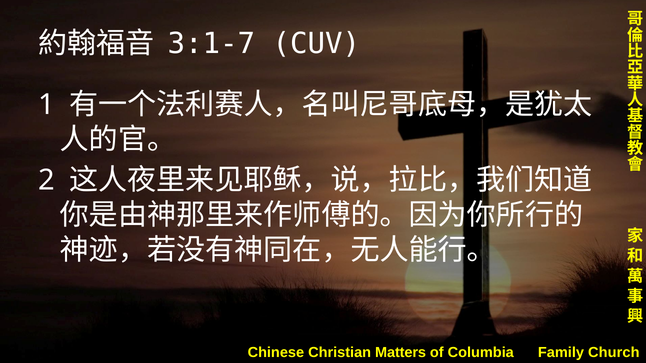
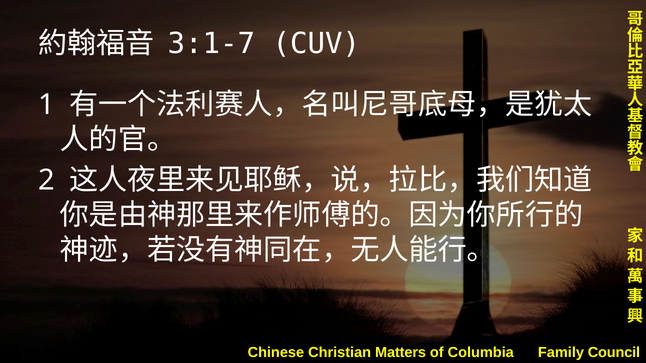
Church: Church -> Council (614, 353)
